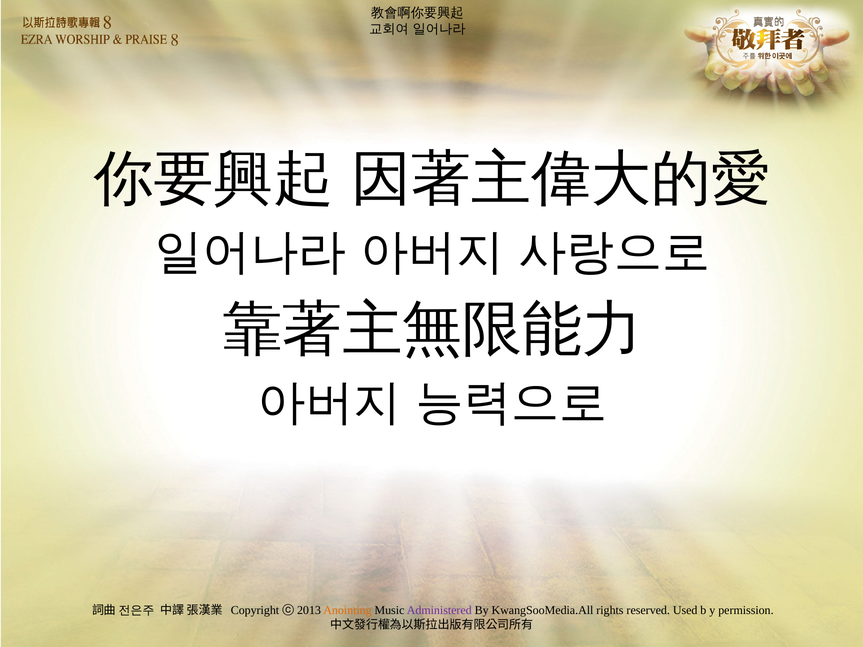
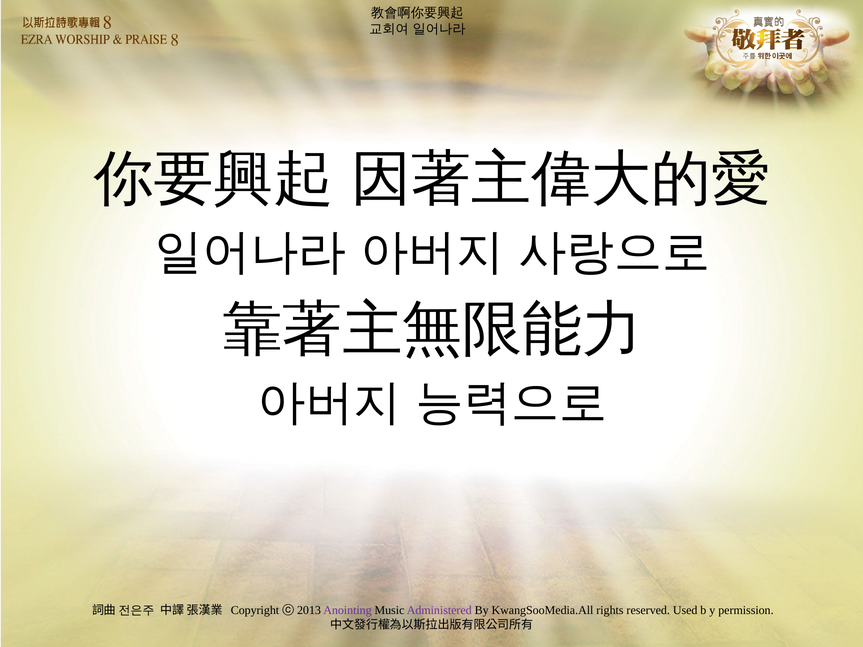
Anointing colour: orange -> purple (347, 611)
